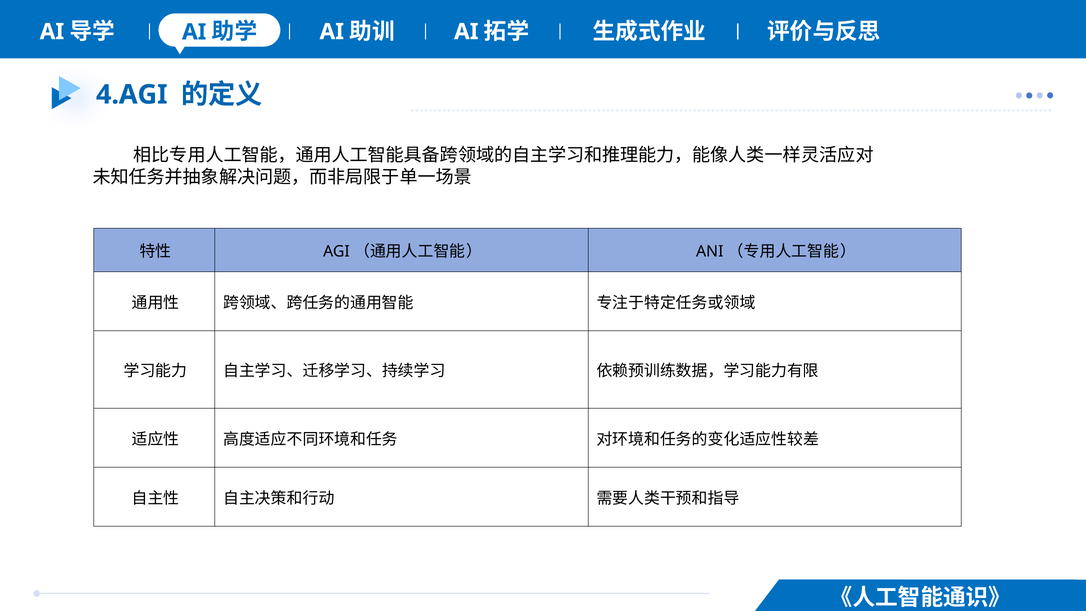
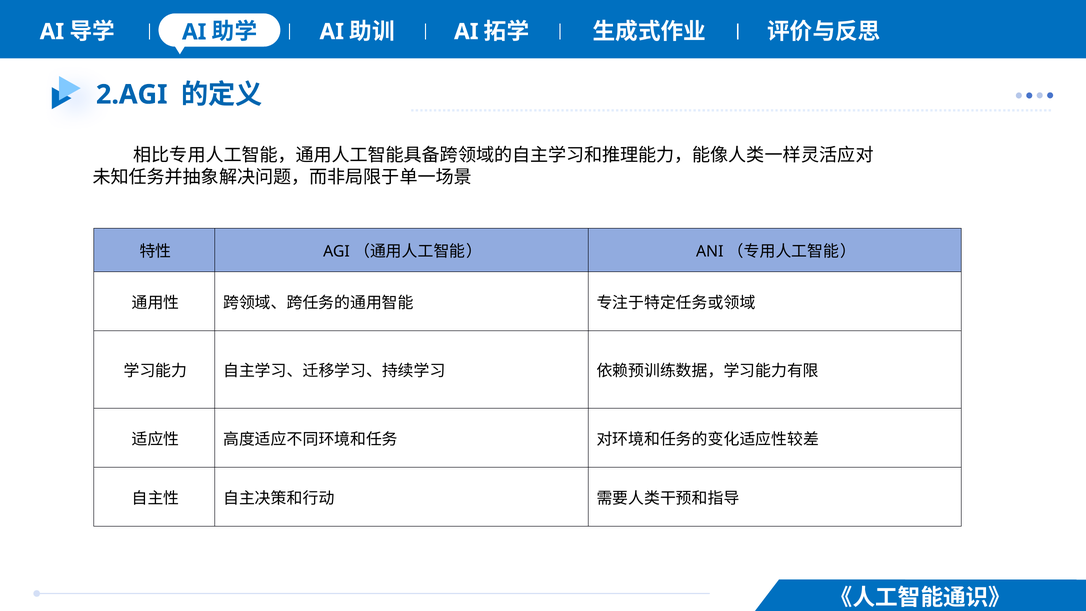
4.AGI: 4.AGI -> 2.AGI (132, 95)
